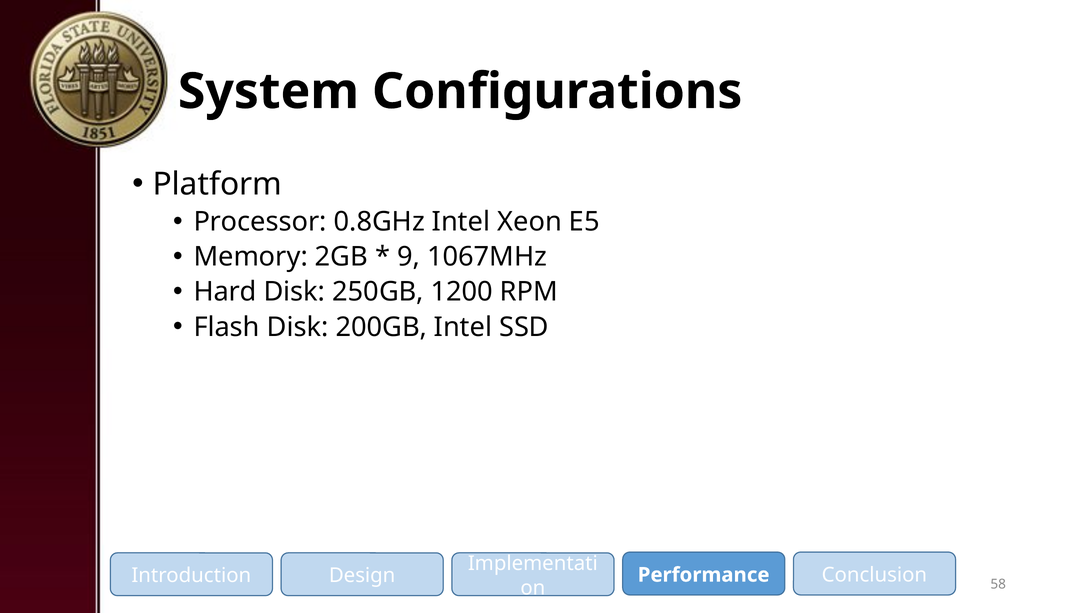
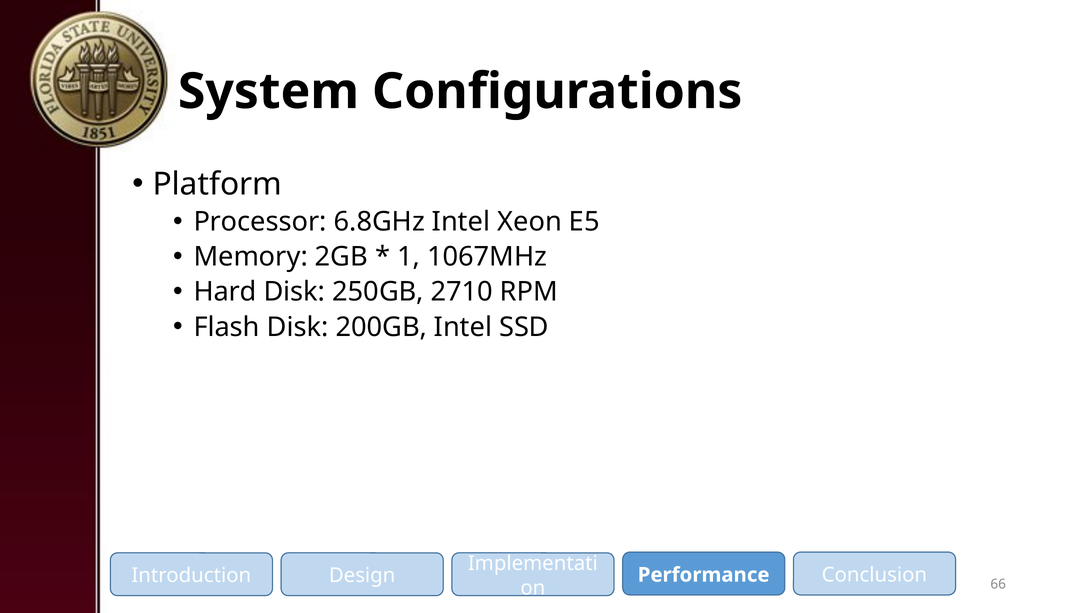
0.8GHz: 0.8GHz -> 6.8GHz (379, 222)
9: 9 -> 1 (409, 257)
1200: 1200 -> 2710 (462, 292)
58: 58 -> 66 (998, 584)
